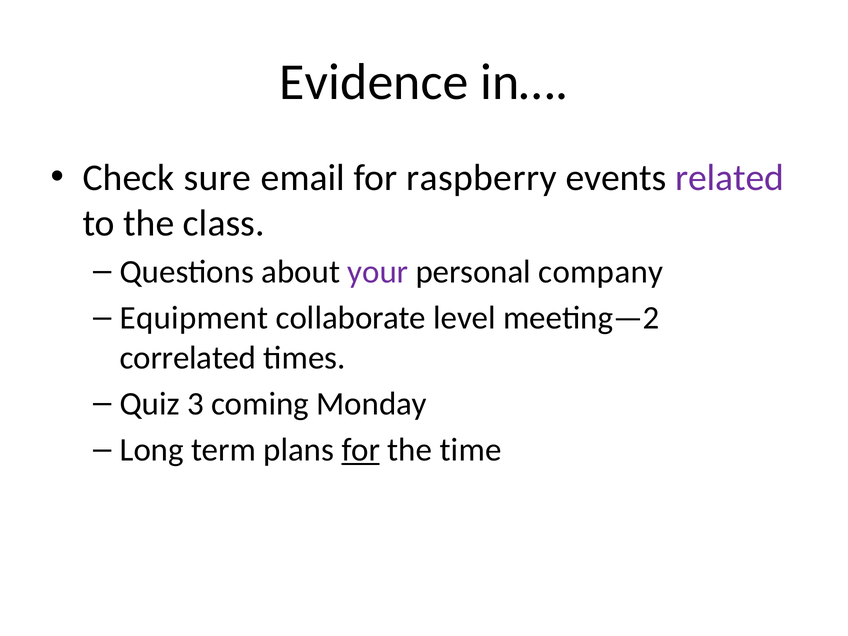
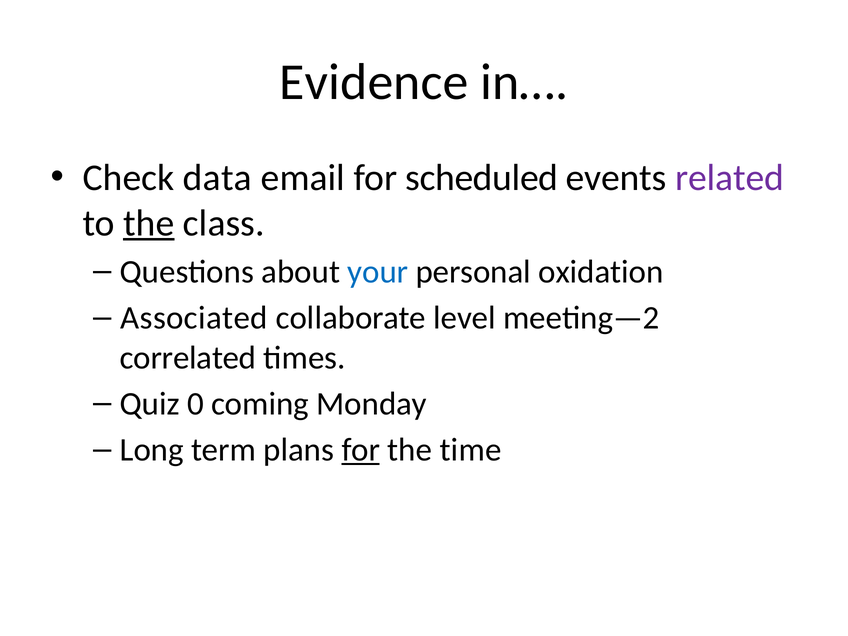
sure: sure -> data (217, 178)
raspberry: raspberry -> scheduled (482, 178)
the underline: none -> present (149, 223)
your colour: purple -> blue (378, 272)
company: company -> oxidation (601, 272)
Equipment: Equipment -> Associated (194, 318)
3: 3 -> 0 (195, 404)
